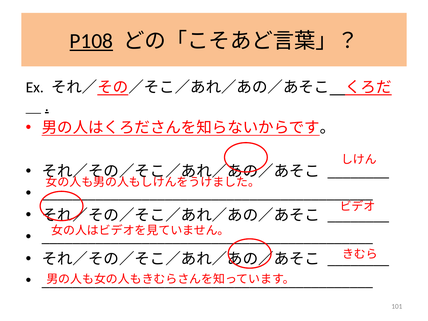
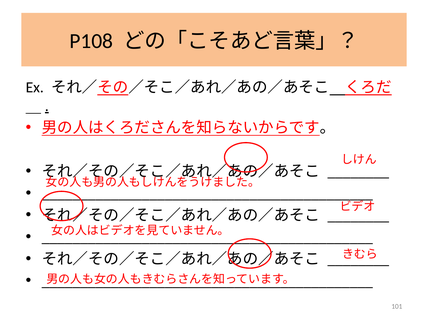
P108 underline: present -> none (91, 41)
